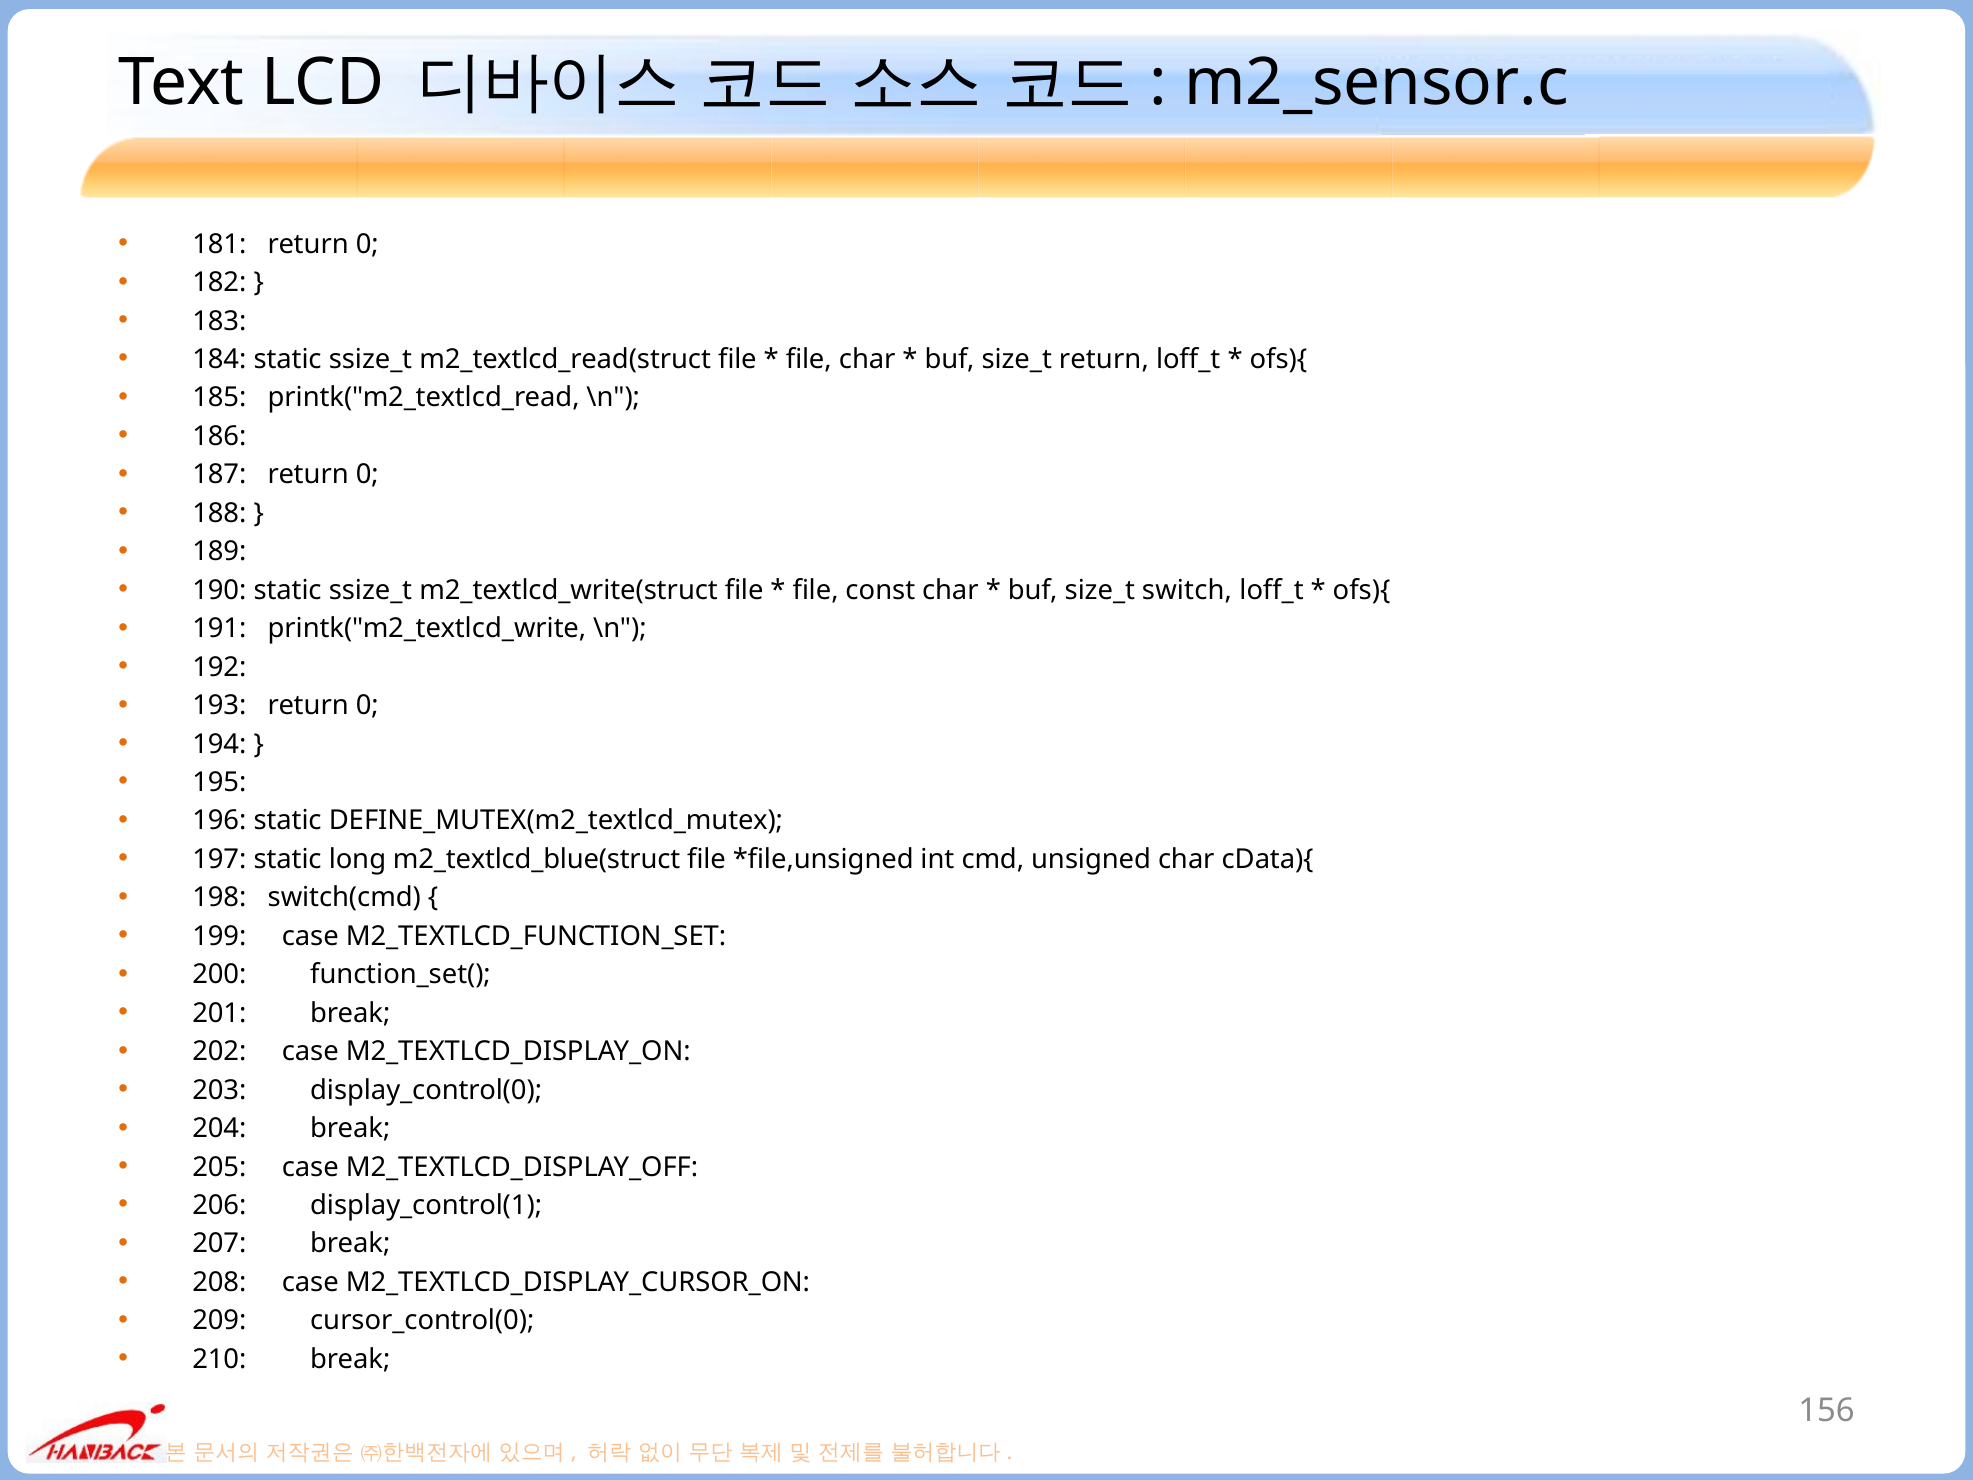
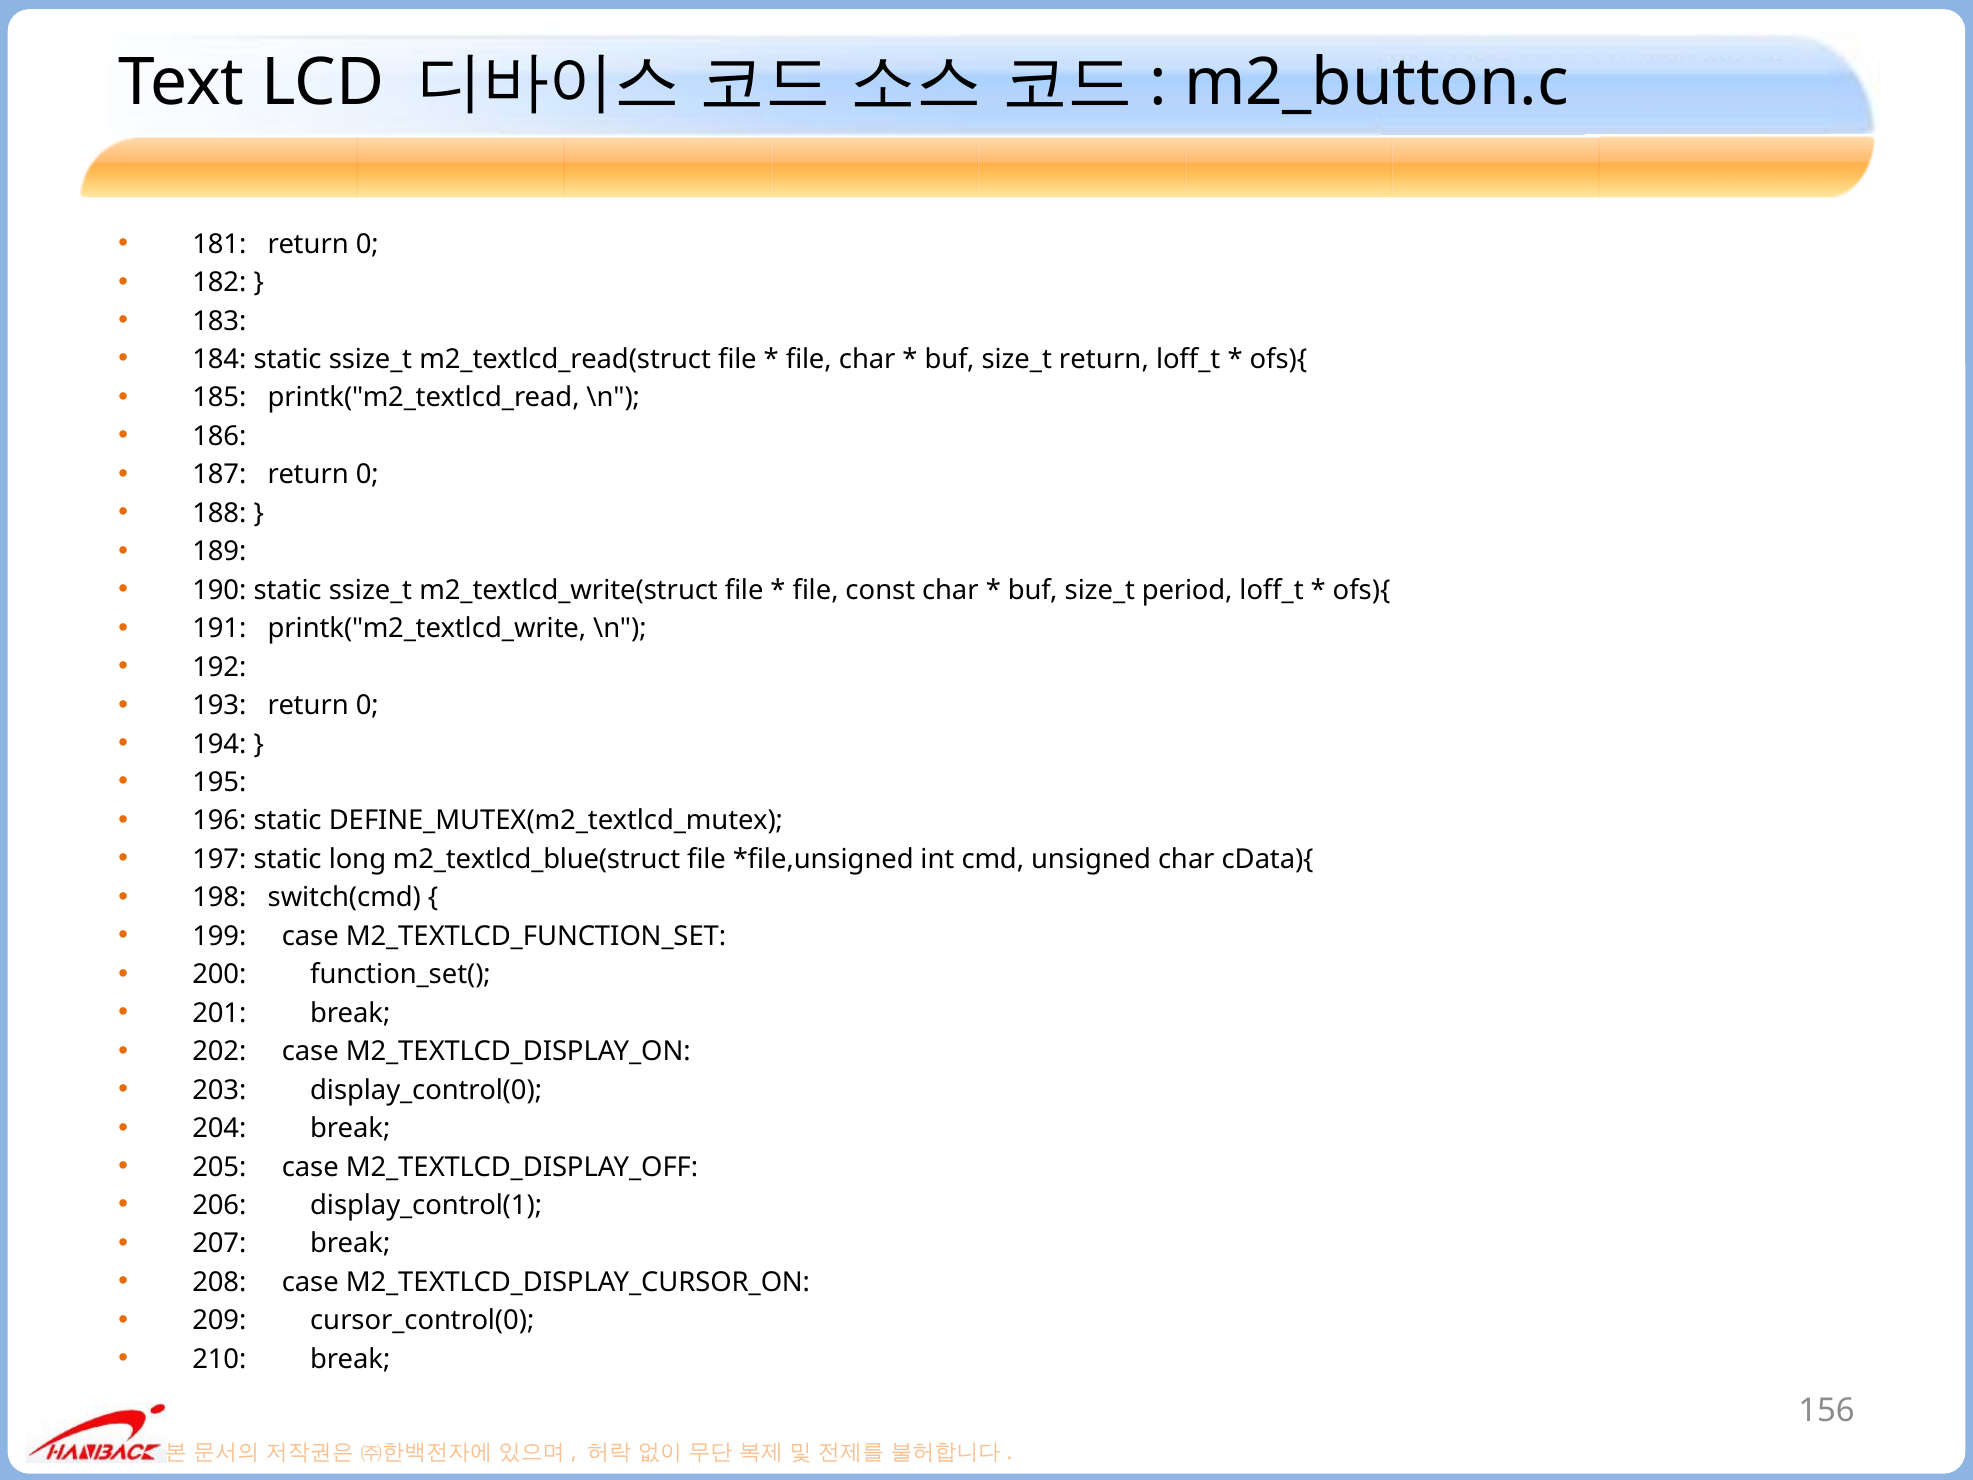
m2_sensor.c: m2_sensor.c -> m2_button.c (1376, 83)
switch: switch -> period (1187, 590)
